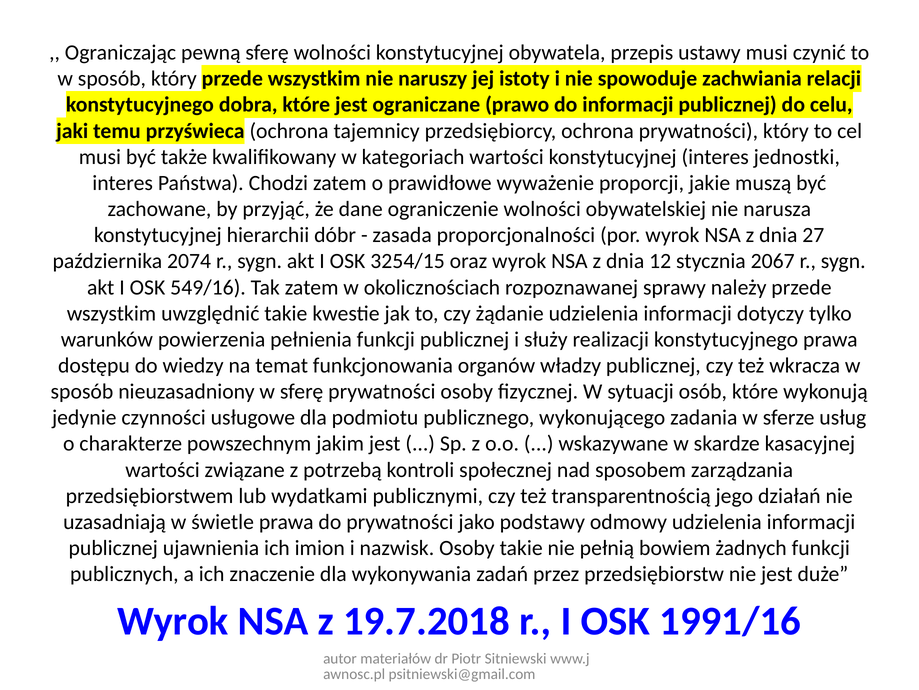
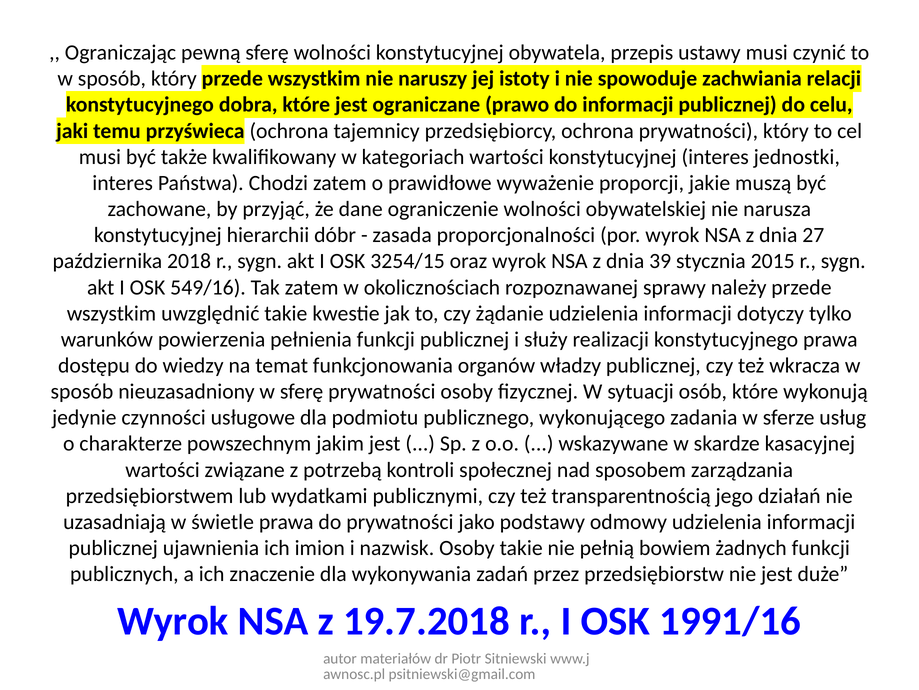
2074: 2074 -> 2018 (189, 261)
12: 12 -> 39 (660, 261)
2067: 2067 -> 2015 (773, 261)
